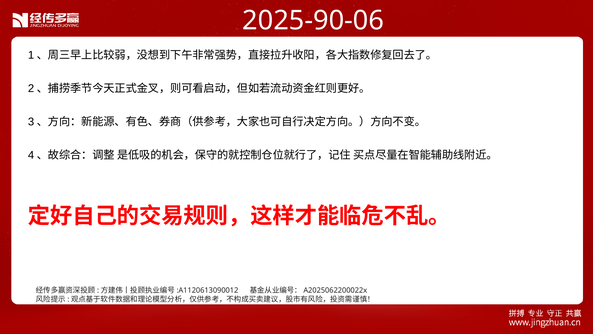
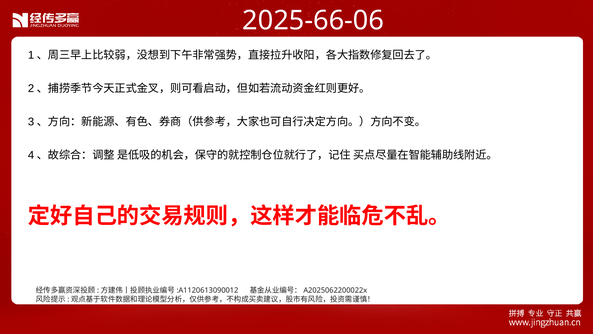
2025-90-06: 2025-90-06 -> 2025-66-06 (313, 20)
